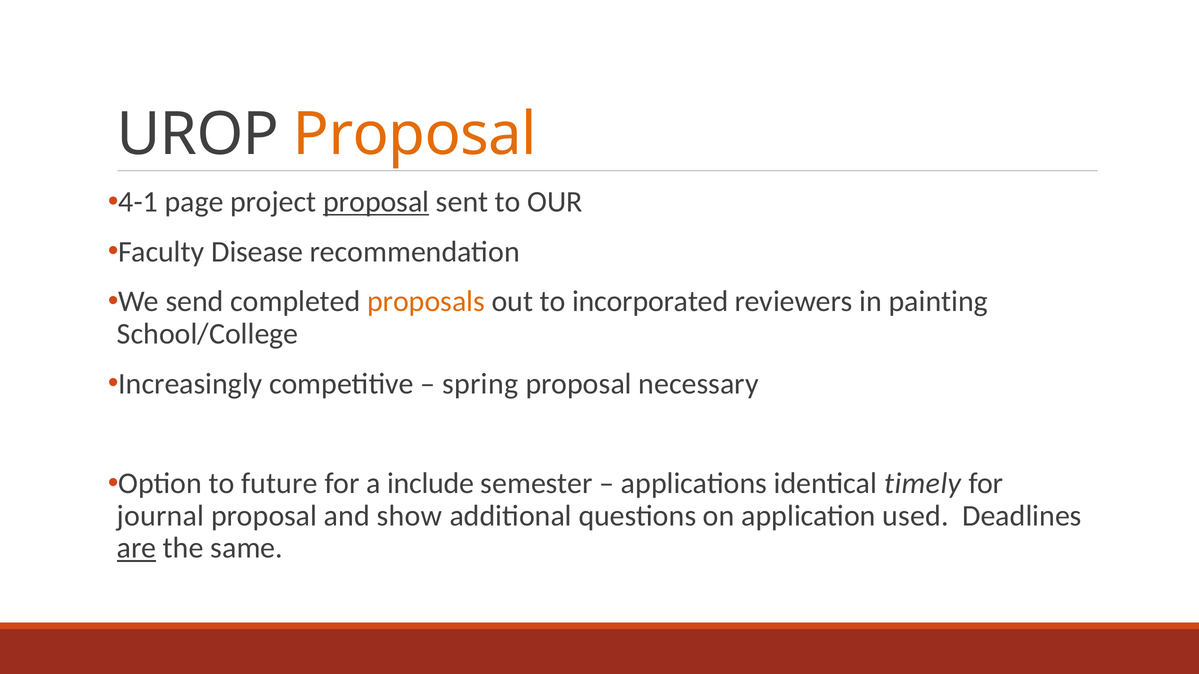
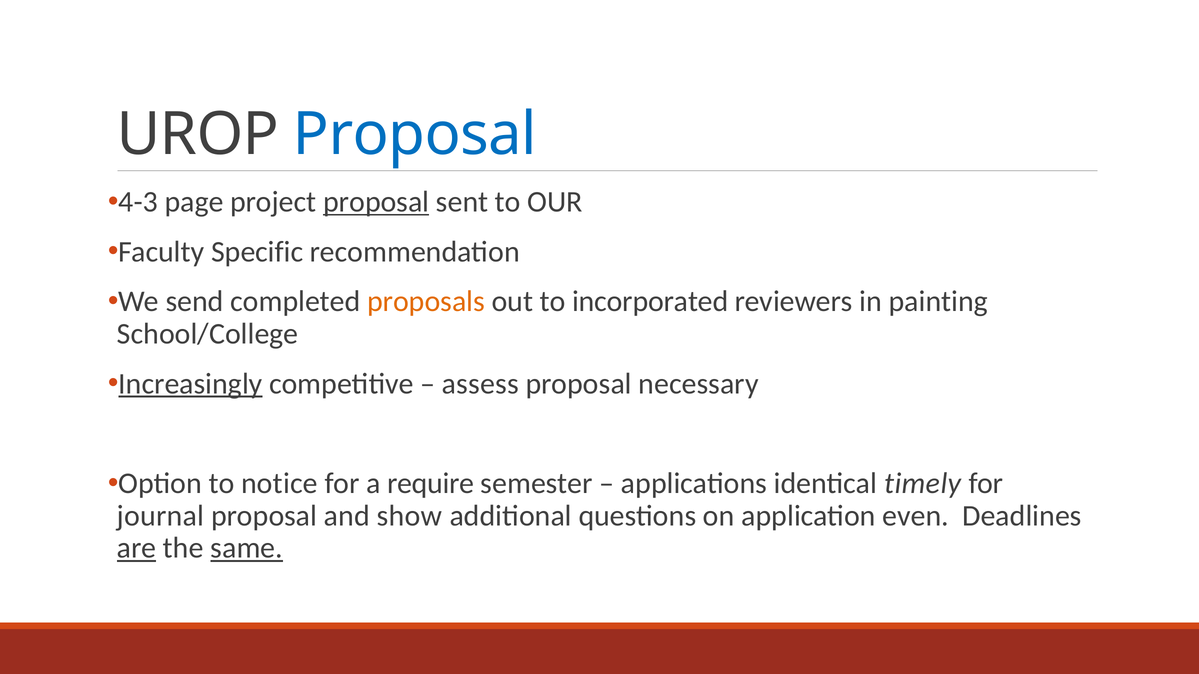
Proposal colour: orange -> blue (415, 134)
4-1: 4-1 -> 4-3 (138, 202)
Disease: Disease -> Specific (257, 252)
Increasingly underline: none -> present (190, 384)
spring: spring -> assess (480, 384)
future: future -> notice (279, 484)
include: include -> require (431, 484)
used: used -> even (916, 516)
same underline: none -> present (247, 548)
